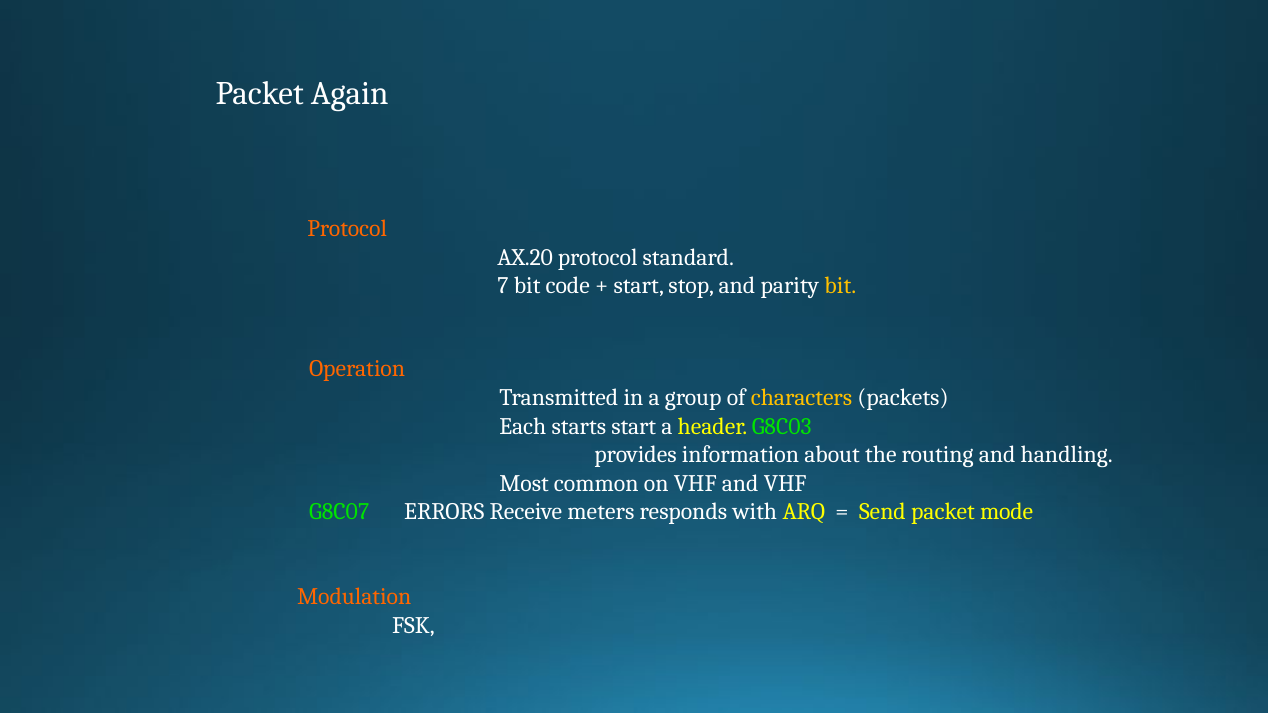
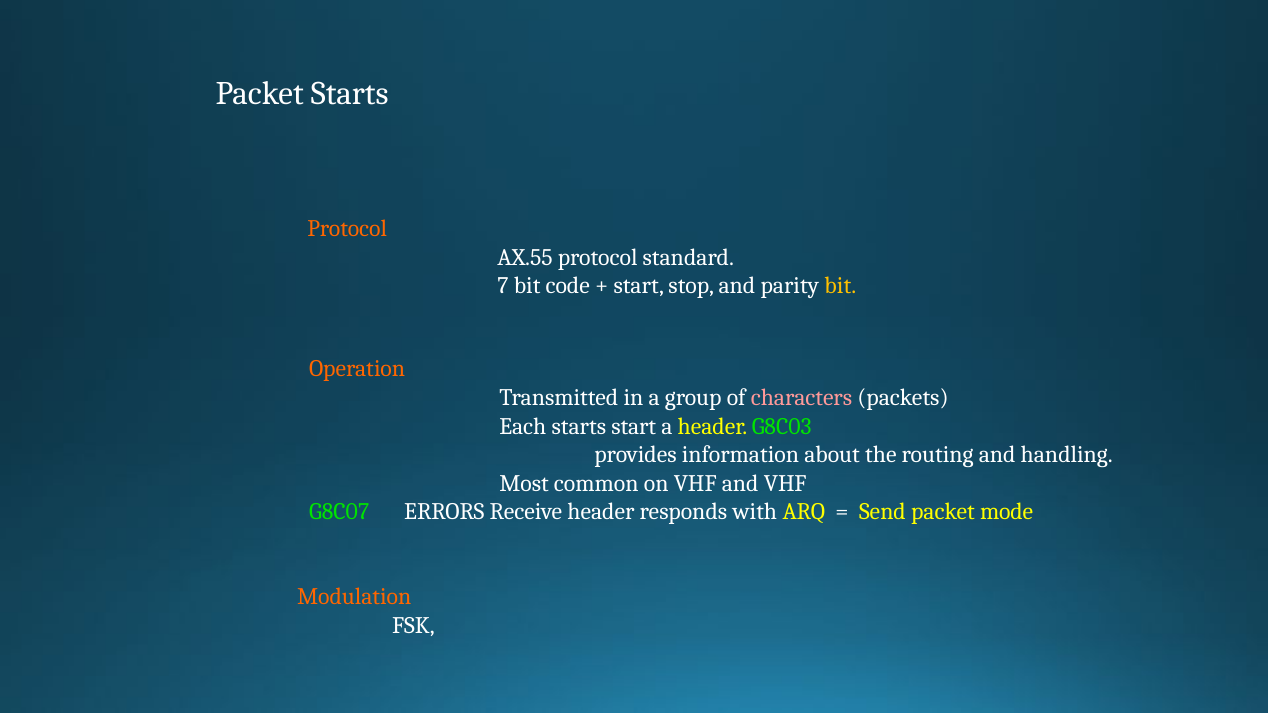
Packet Again: Again -> Starts (350, 94)
AX.20: AX.20 -> AX.55 (525, 258)
characters colour: yellow -> pink (802, 398)
Receive meters: meters -> header (601, 512)
